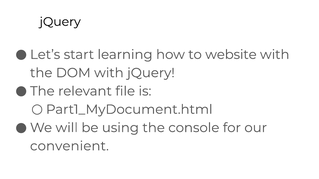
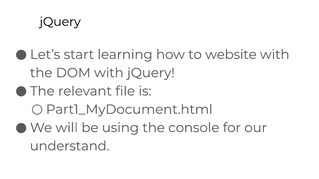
convenient: convenient -> understand (70, 146)
